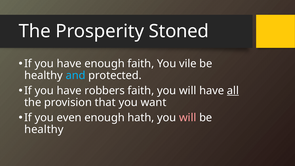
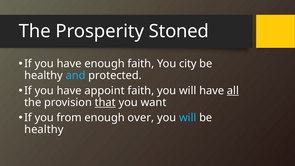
vile: vile -> city (188, 64)
robbers: robbers -> appoint (105, 91)
that underline: none -> present (105, 102)
even: even -> from (69, 118)
hath: hath -> over (141, 118)
will colour: pink -> light blue (188, 118)
